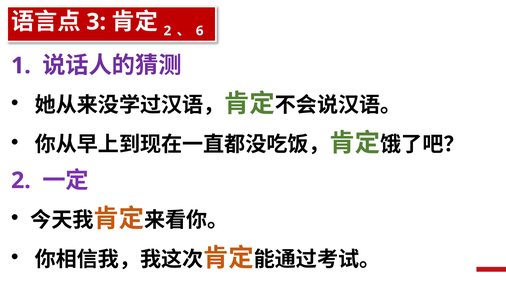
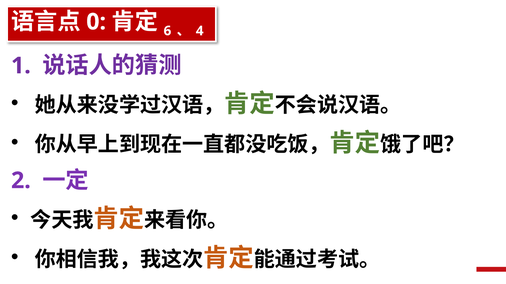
3: 3 -> 0 (96, 22)
2: 2 -> 6 (167, 31)
6: 6 -> 4 (200, 31)
